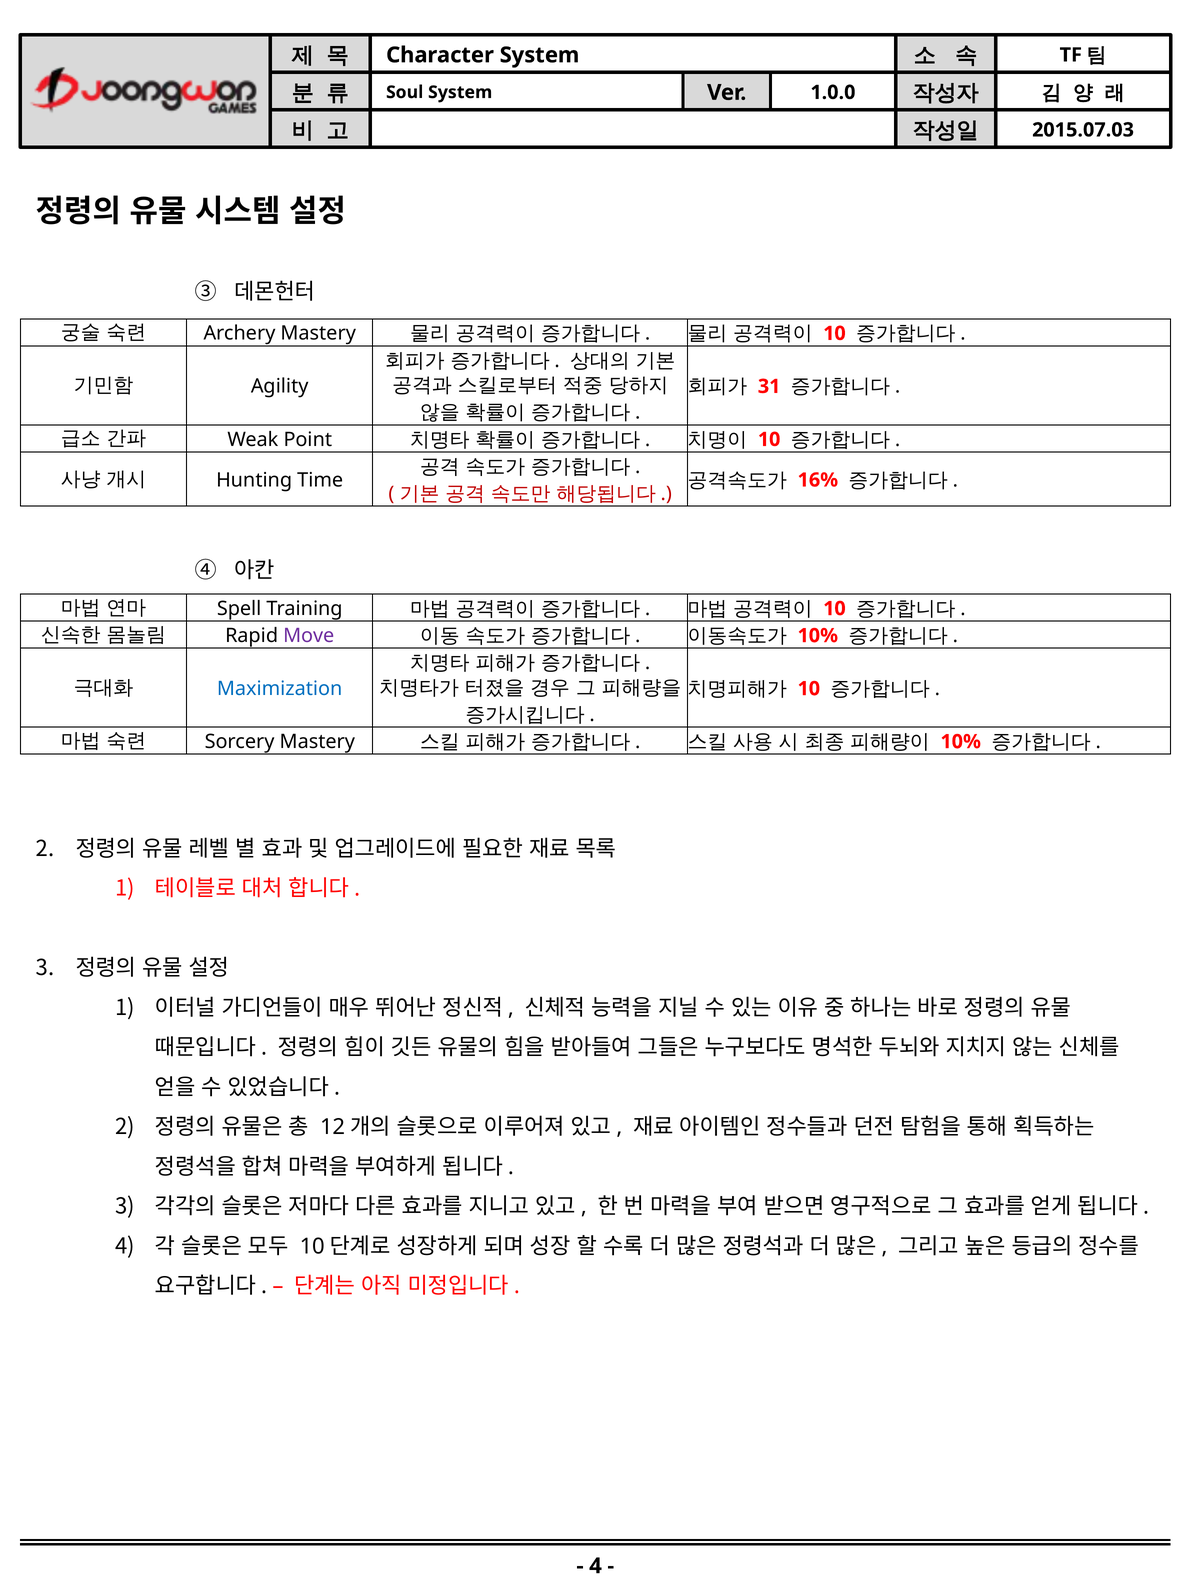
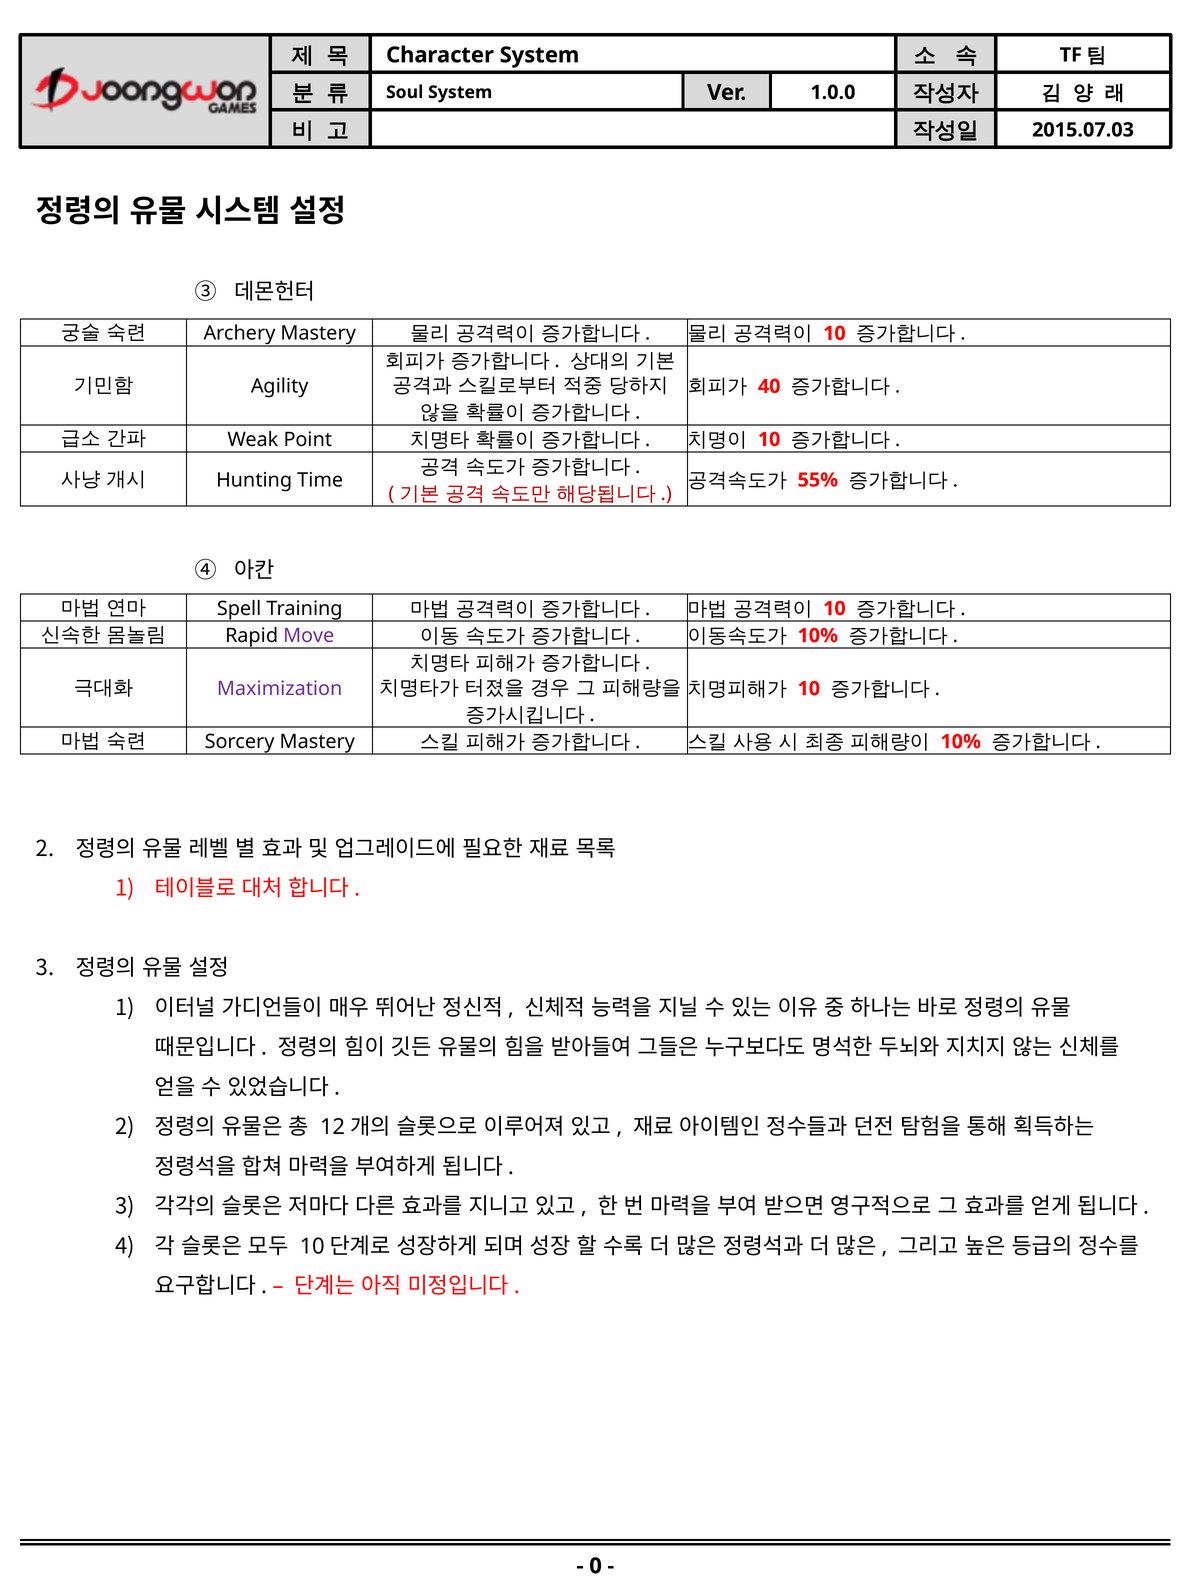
31: 31 -> 40 (769, 386)
16%: 16% -> 55% (818, 480)
Maximization colour: blue -> purple (280, 689)
4: 4 -> 0 (596, 1566)
